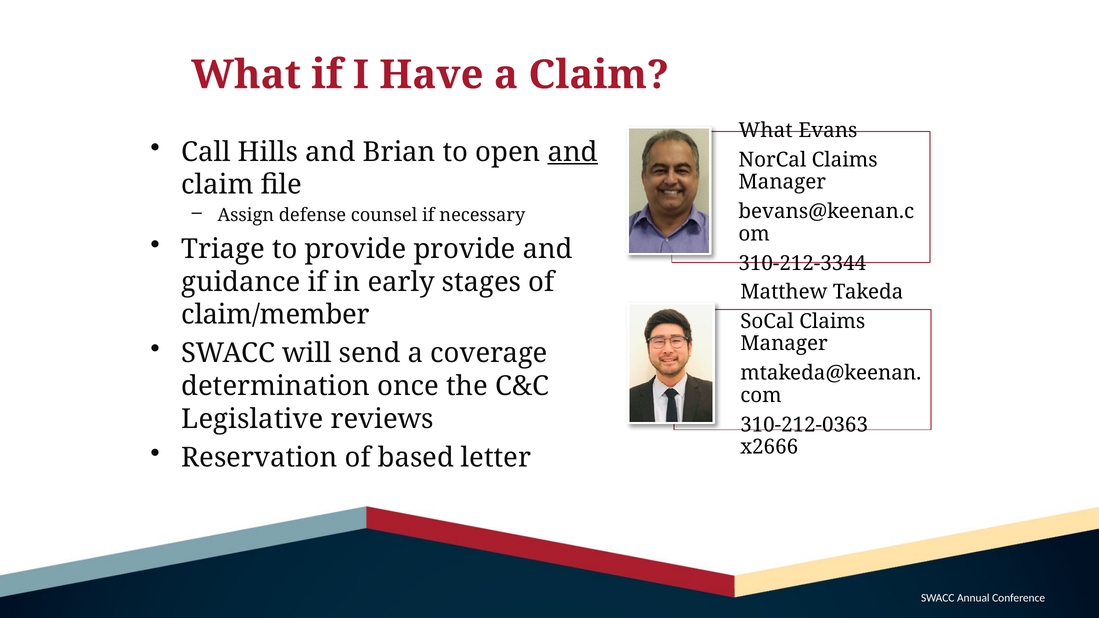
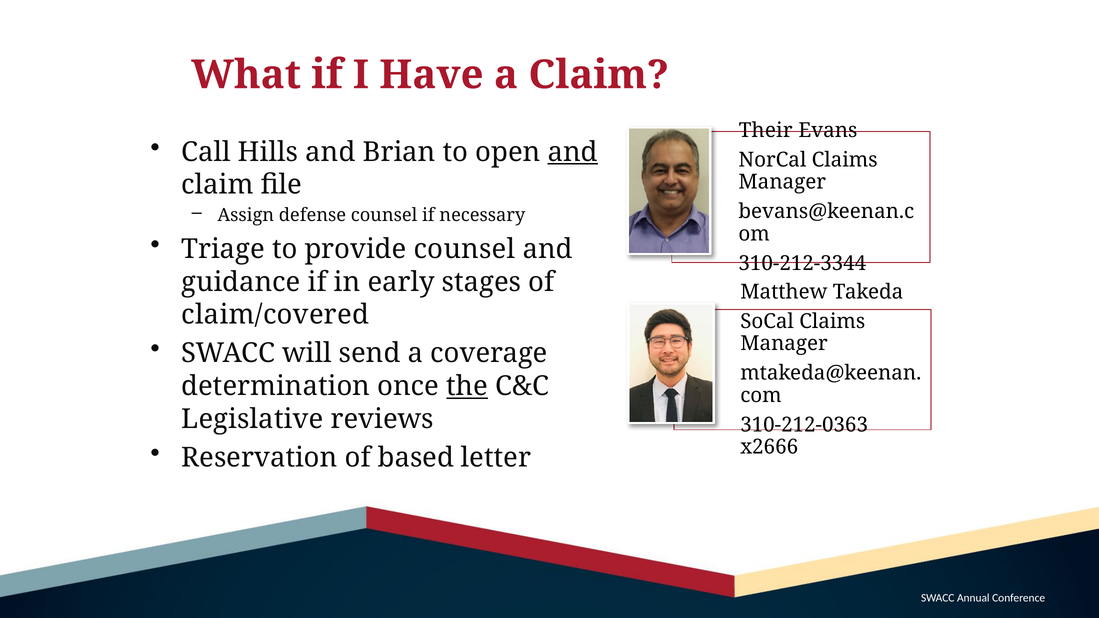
What: What -> Their (766, 130)
provide provide: provide -> counsel (464, 249)
claim/member: claim/member -> claim/covered (275, 315)
the underline: none -> present (467, 386)
